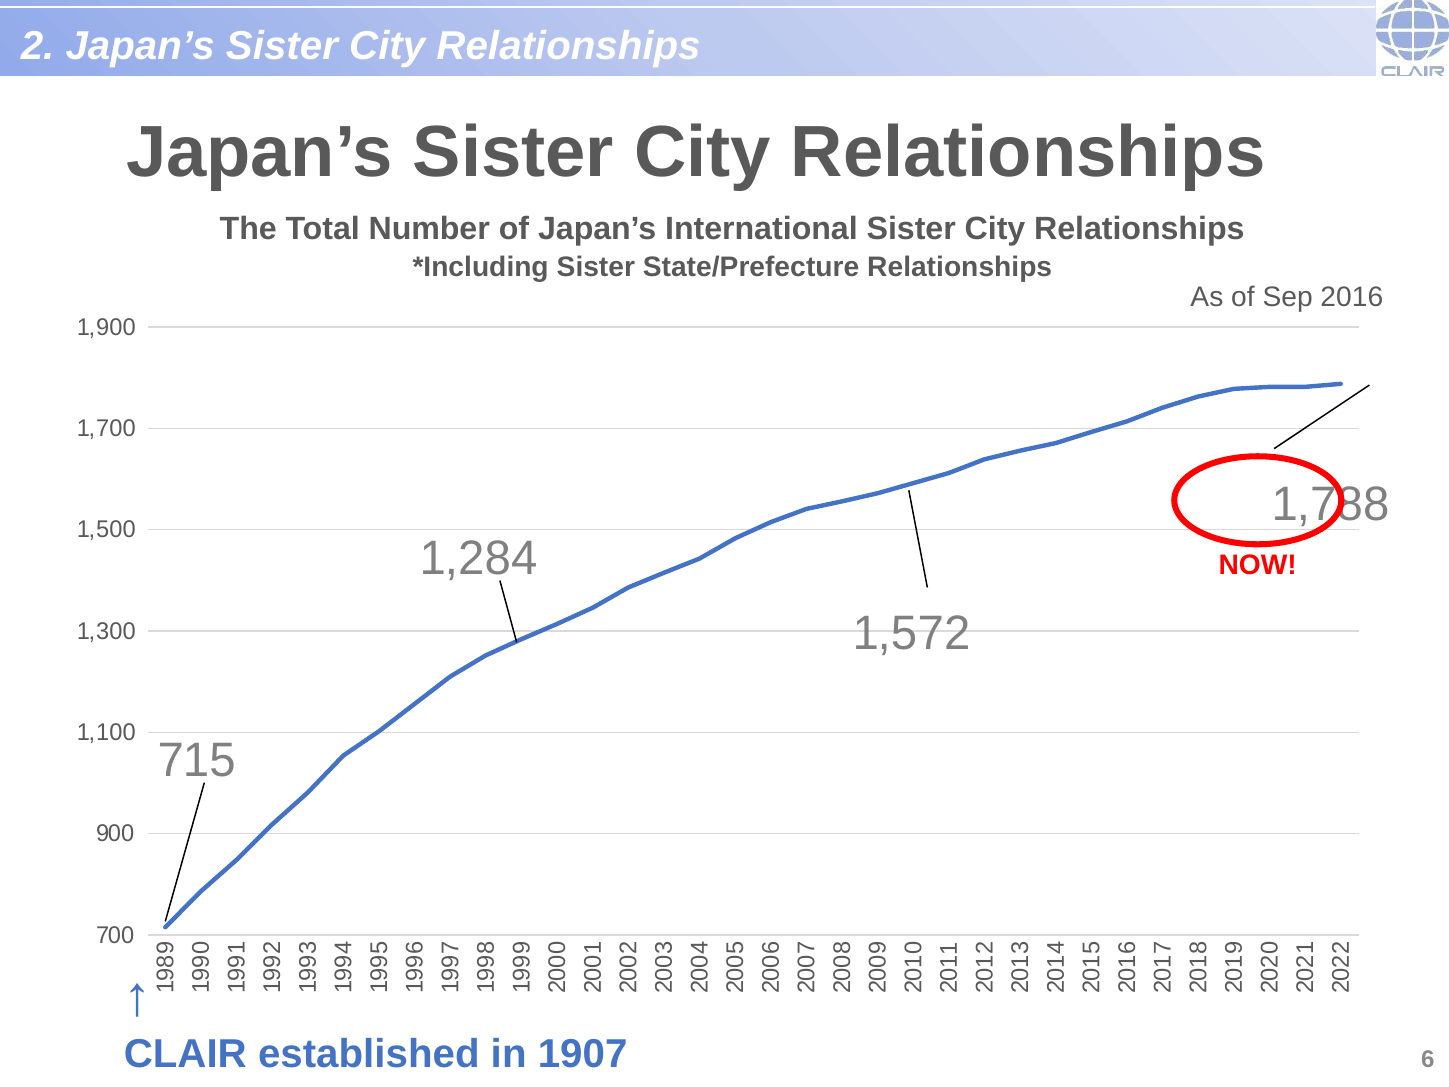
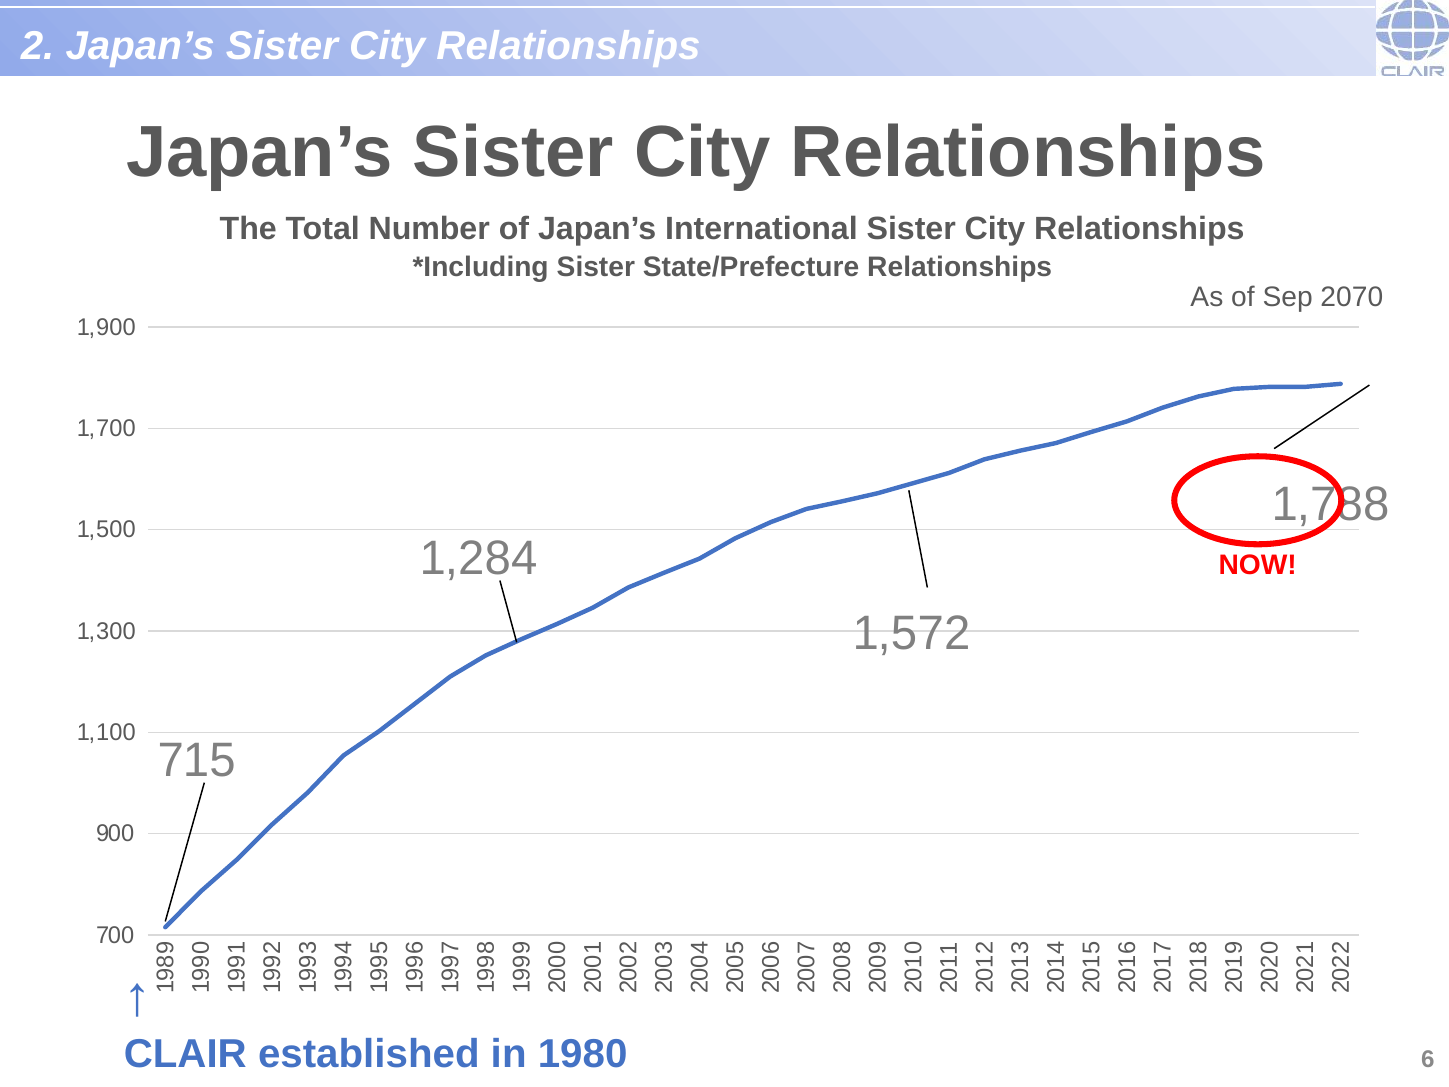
2016: 2016 -> 2070 (1352, 298)
1907: 1907 -> 1980 (583, 1054)
